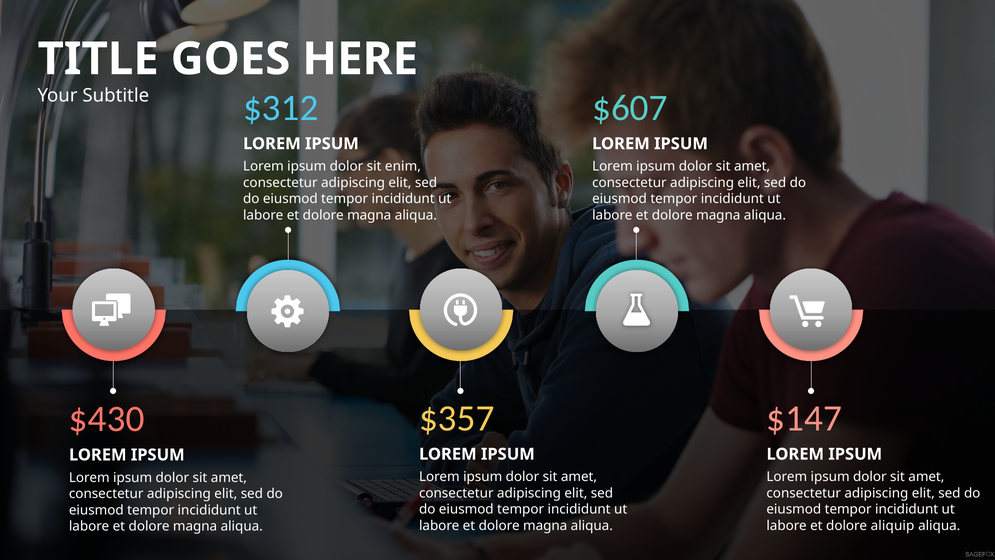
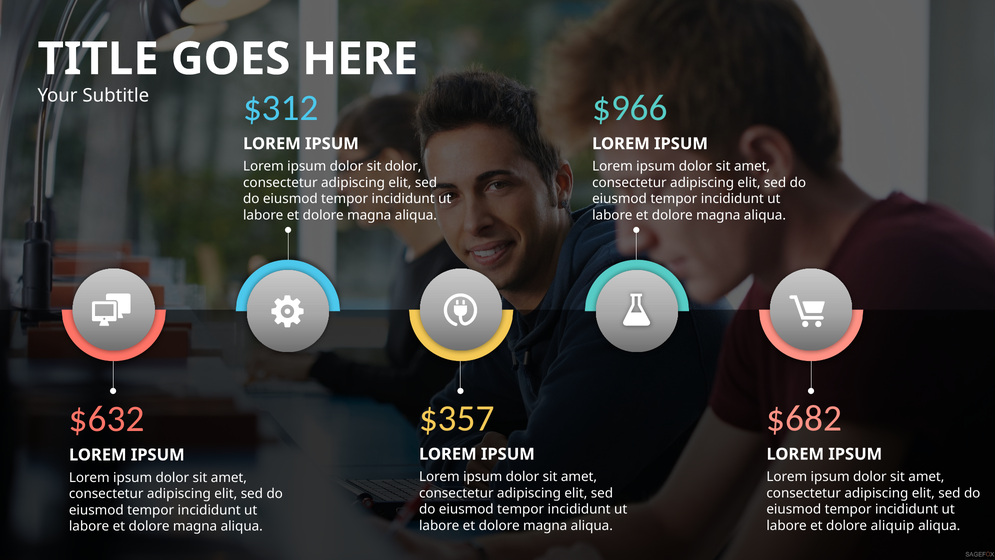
$607: $607 -> $966 (630, 108)
sit enim: enim -> dolor (403, 166)
$147: $147 -> $682 (804, 418)
$430: $430 -> $632 (107, 419)
